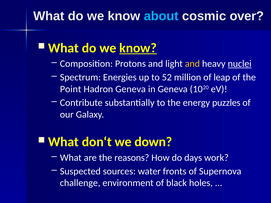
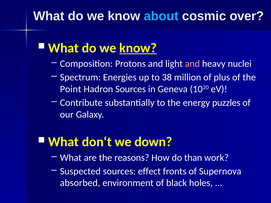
and colour: yellow -> pink (192, 64)
nuclei underline: present -> none (240, 64)
52: 52 -> 38 (167, 77)
leap: leap -> plus (222, 77)
Hadron Geneva: Geneva -> Sources (131, 89)
days: days -> than (193, 158)
water: water -> effect (149, 171)
challenge: challenge -> absorbed (80, 183)
